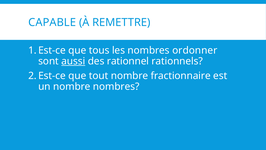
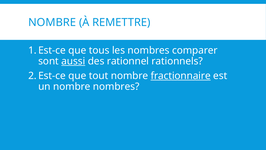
CAPABLE: CAPABLE -> NOMBRE (52, 22)
ordonner: ordonner -> comparer (195, 50)
fractionnaire underline: none -> present (181, 76)
